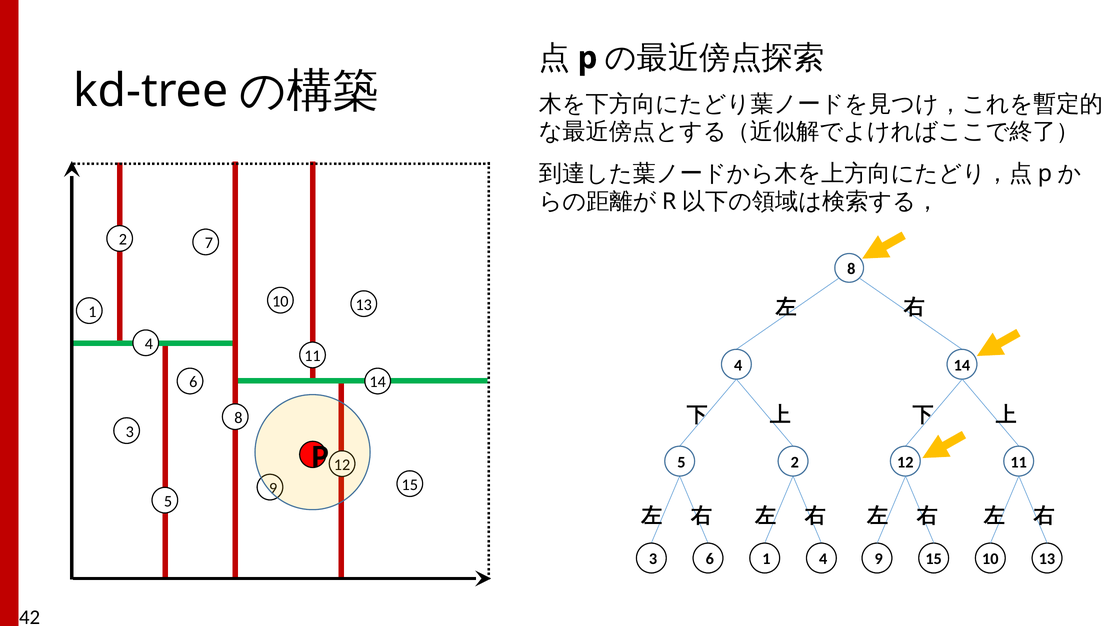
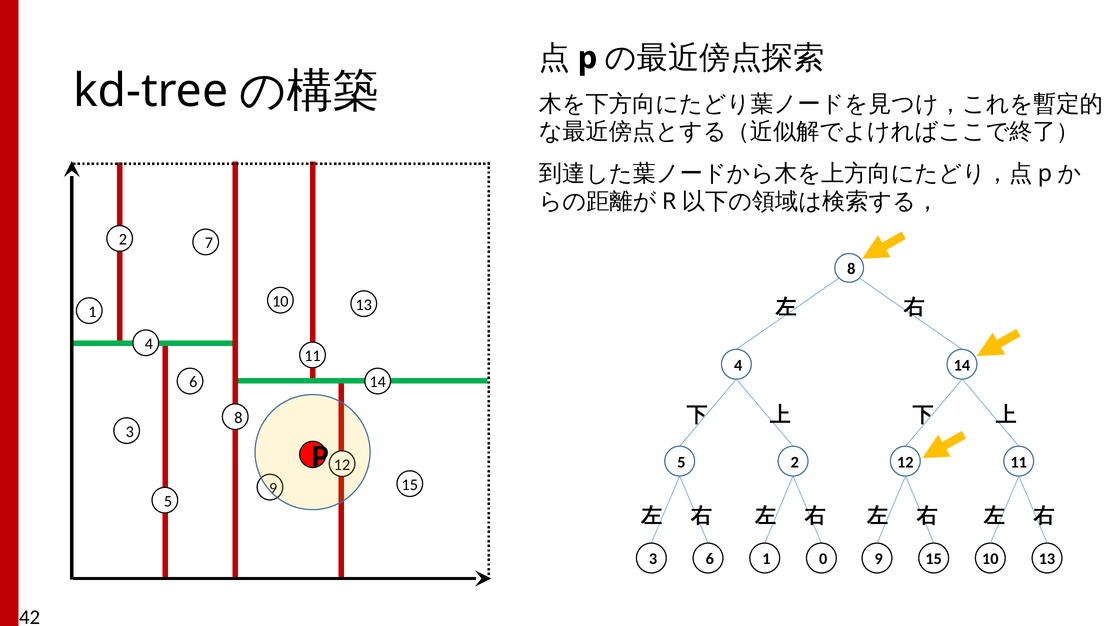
1 4: 4 -> 0 (823, 559)
